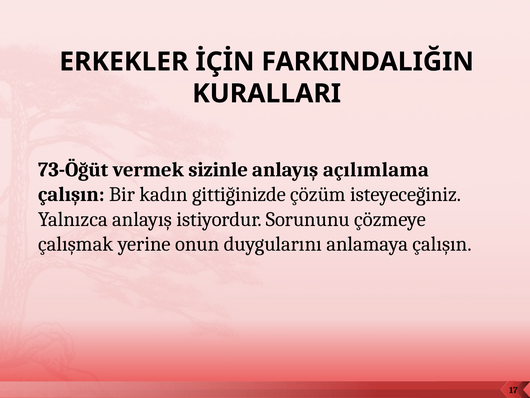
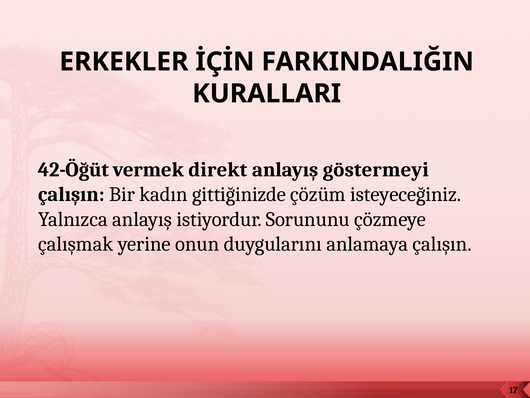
73-Öğüt: 73-Öğüt -> 42-Öğüt (73, 170)
sizinle: sizinle -> direkt (218, 170)
açılımlama: açılımlama -> göstermeyi (376, 170)
